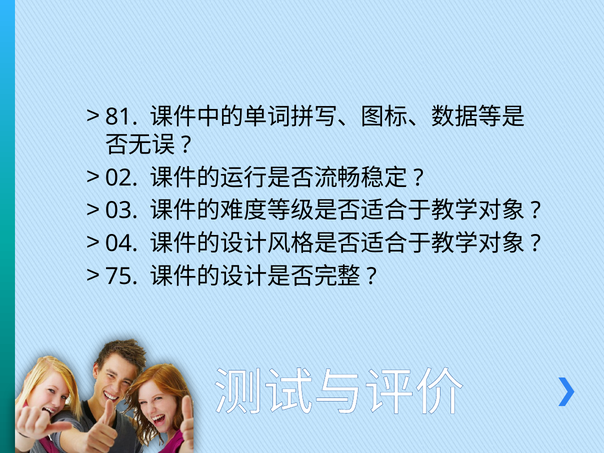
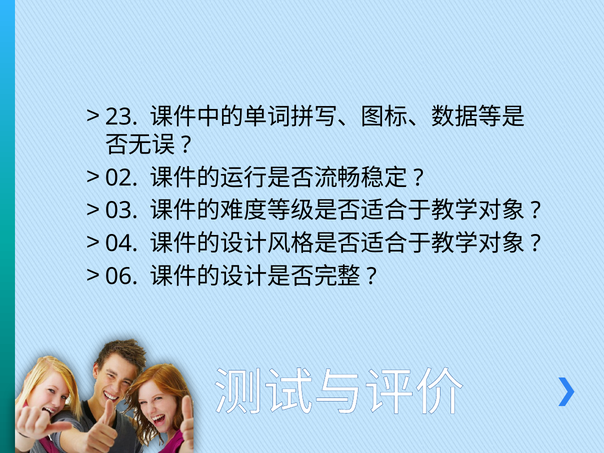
81: 81 -> 23 (122, 117)
75: 75 -> 06 (122, 276)
